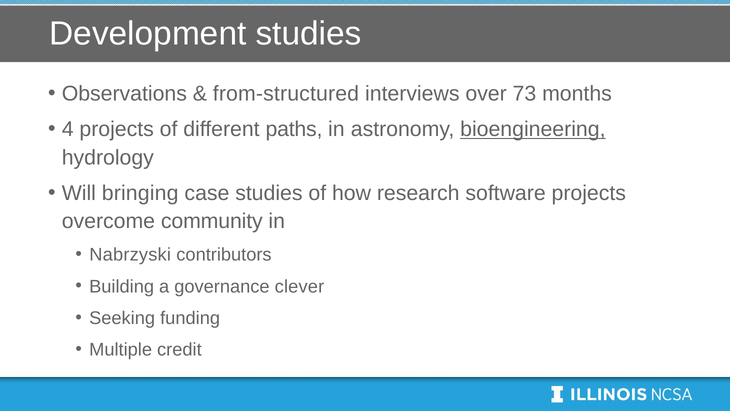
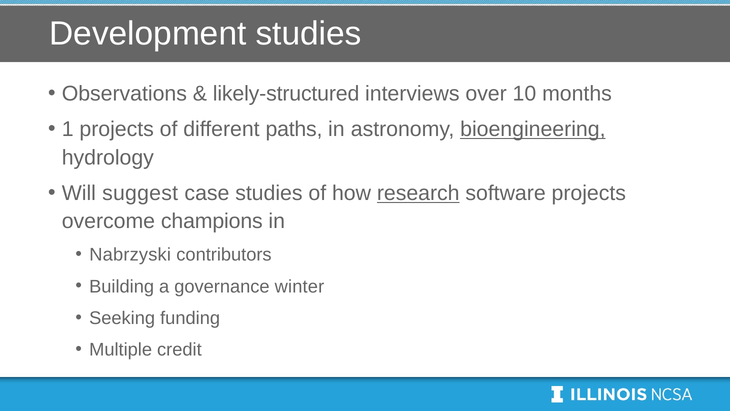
from-structured: from-structured -> likely-structured (286, 94)
73: 73 -> 10 (524, 94)
4: 4 -> 1 (68, 129)
bringing: bringing -> suggest (140, 193)
research underline: none -> present (418, 193)
community: community -> champions (212, 221)
clever: clever -> winter (299, 286)
